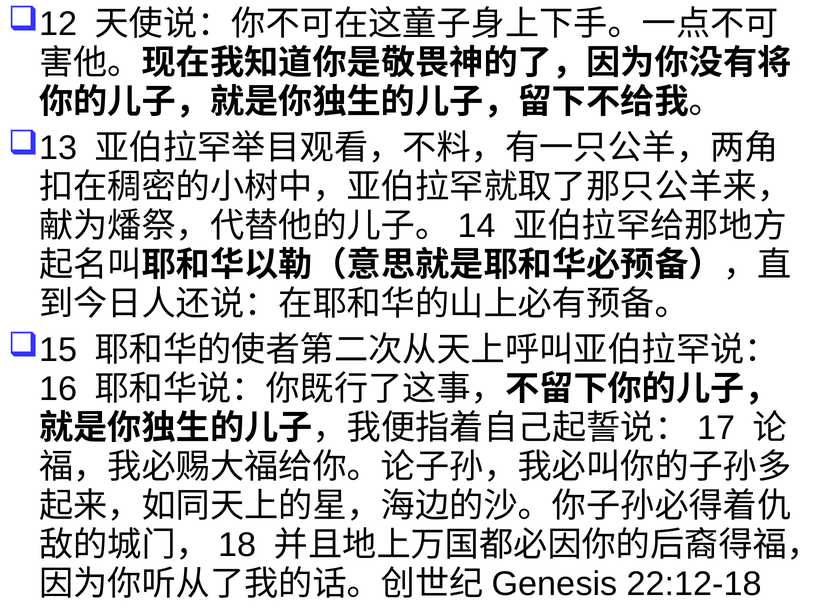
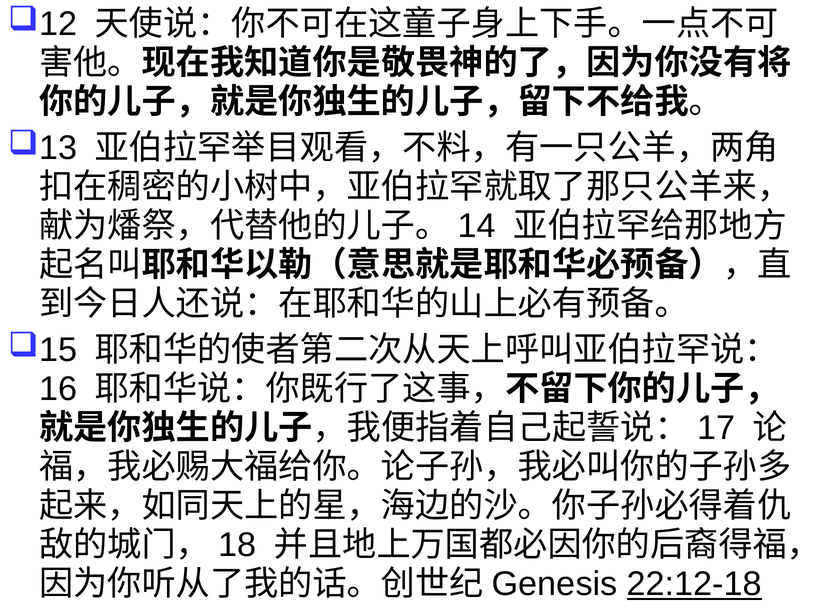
22:12-18 underline: none -> present (694, 584)
